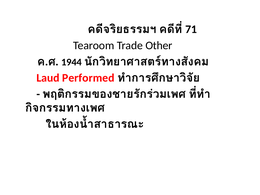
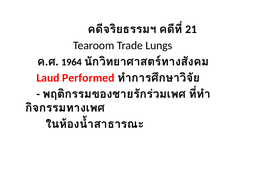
71: 71 -> 21 (191, 29)
Other: Other -> Lungs (159, 46)
1944: 1944 -> 1964 (71, 62)
